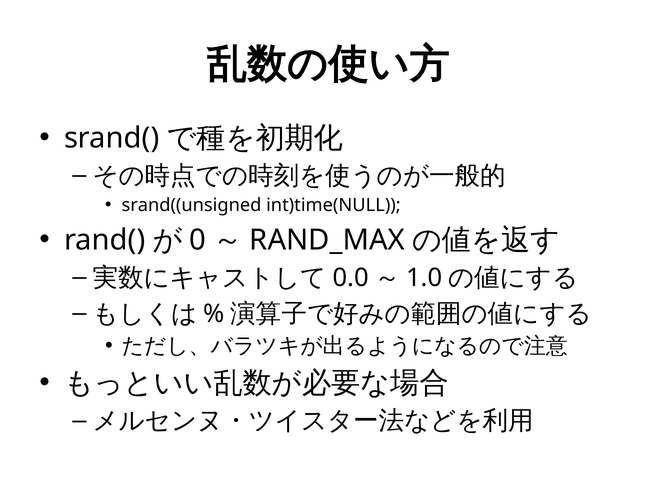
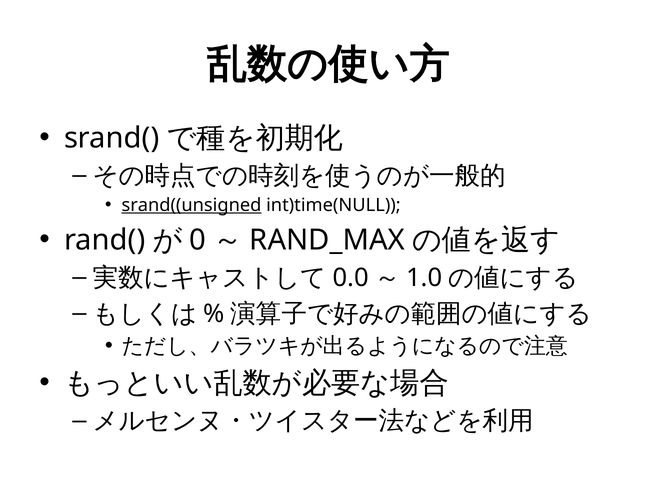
srand((unsigned underline: none -> present (191, 205)
